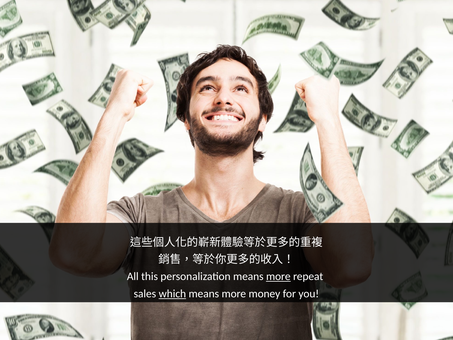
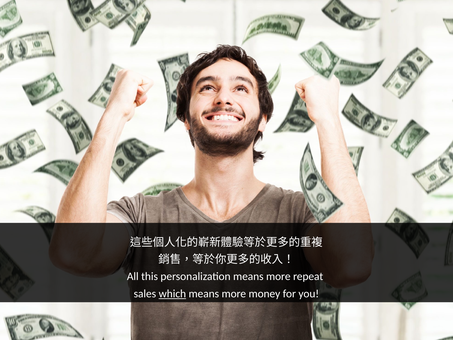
more underline: present -> none (278, 276)
